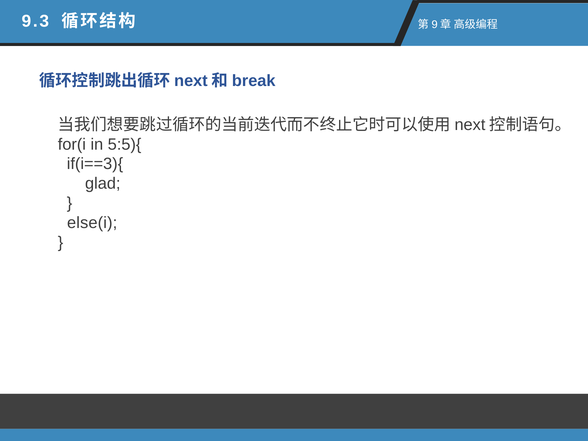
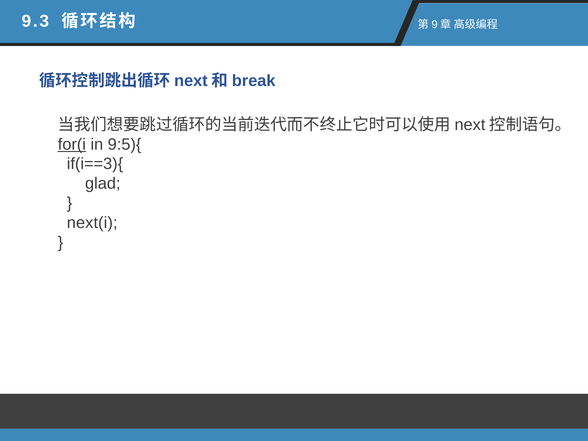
for(i underline: none -> present (72, 144)
5:5){: 5:5){ -> 9:5){ (125, 144)
else(i: else(i -> next(i (92, 223)
